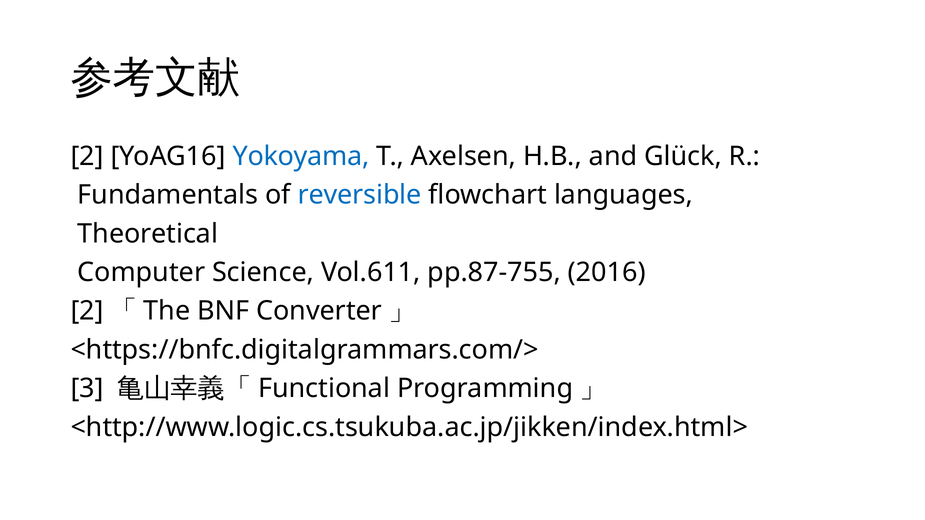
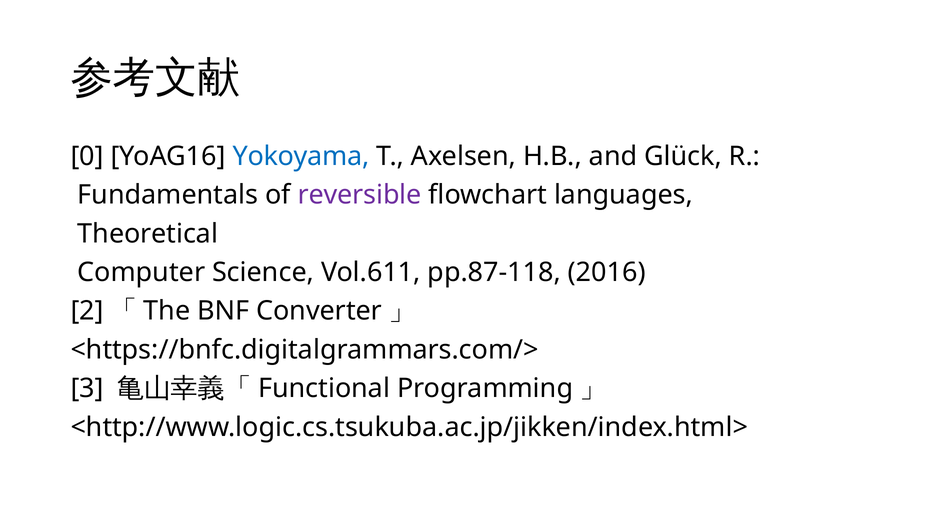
2: 2 -> 0 (87, 156)
reversible colour: blue -> purple (360, 195)
pp.87-755: pp.87-755 -> pp.87-118 (494, 273)
